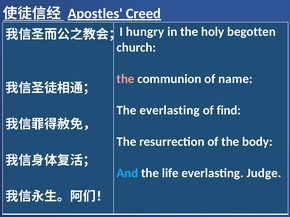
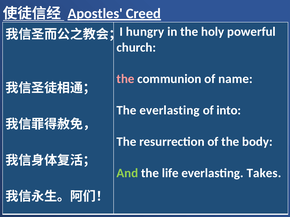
begotten: begotten -> powerful (251, 32)
find: find -> into (229, 111)
And colour: light blue -> light green (127, 174)
Judge: Judge -> Takes (264, 174)
